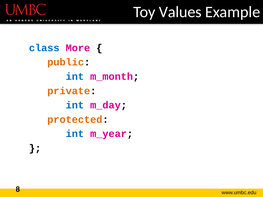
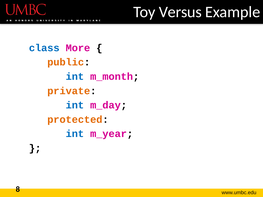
Values: Values -> Versus (180, 12)
